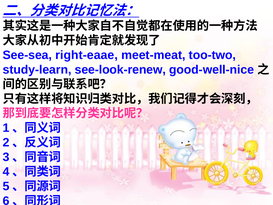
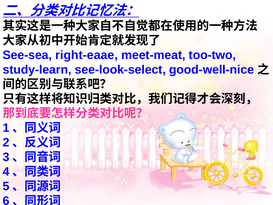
see-look-renew: see-look-renew -> see-look-select (120, 70)
